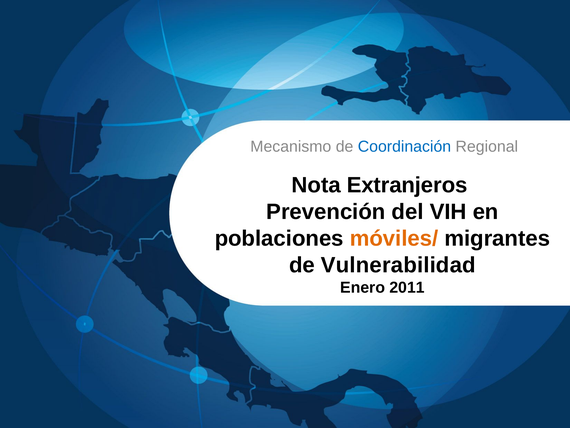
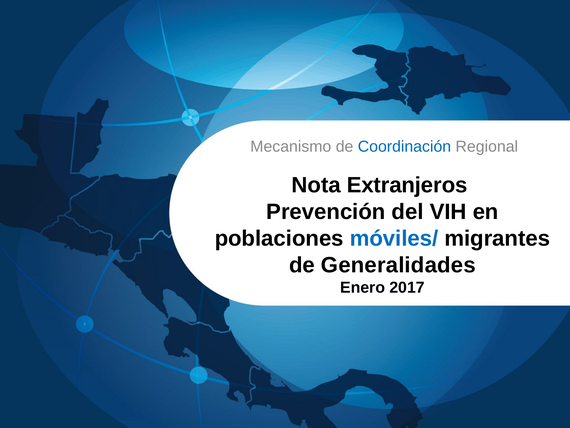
móviles/ colour: orange -> blue (394, 238)
Vulnerabilidad: Vulnerabilidad -> Generalidades (398, 265)
2011: 2011 -> 2017 (407, 287)
